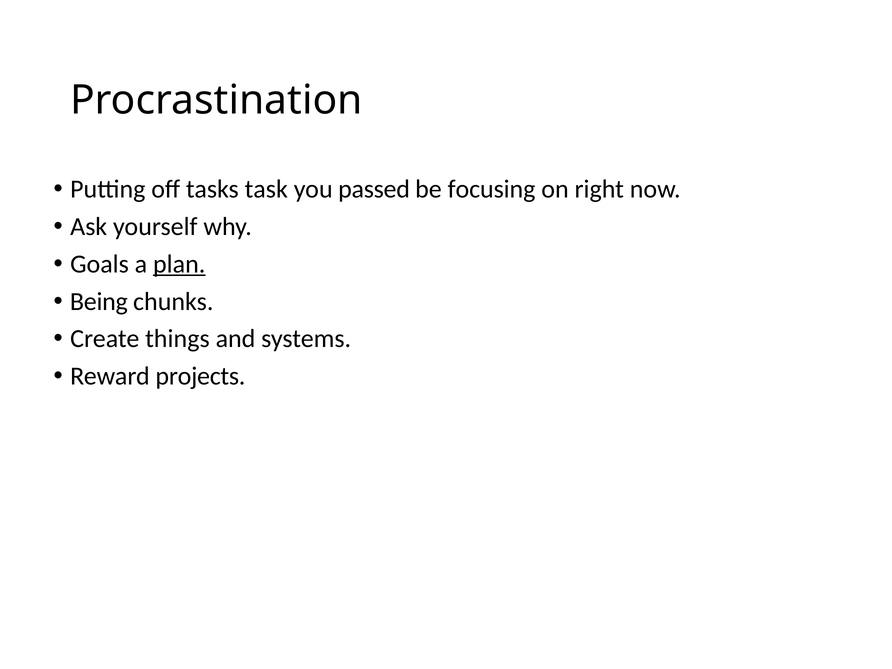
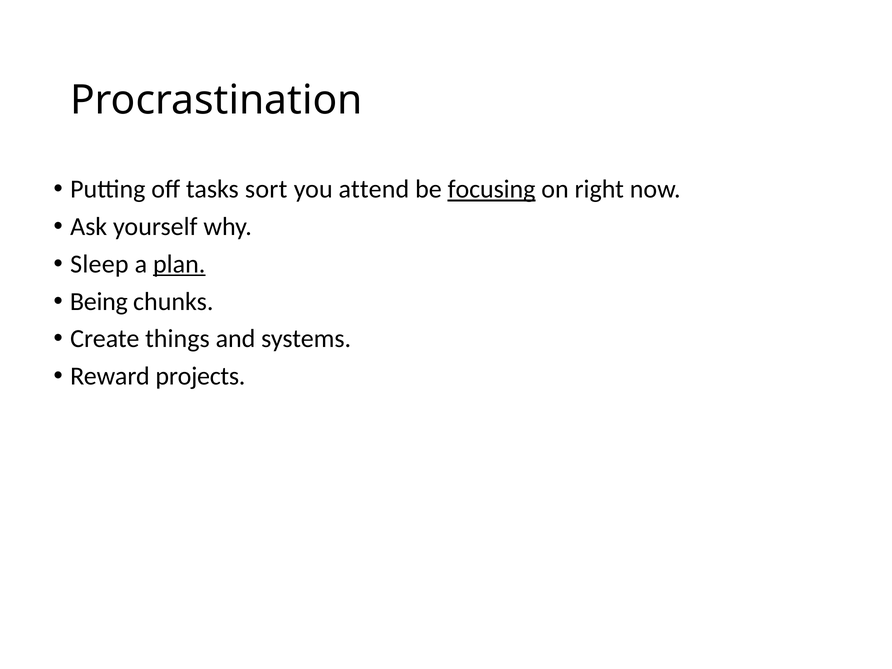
task: task -> sort (266, 189)
passed: passed -> attend (374, 189)
focusing underline: none -> present (492, 189)
Goals: Goals -> Sleep (99, 264)
